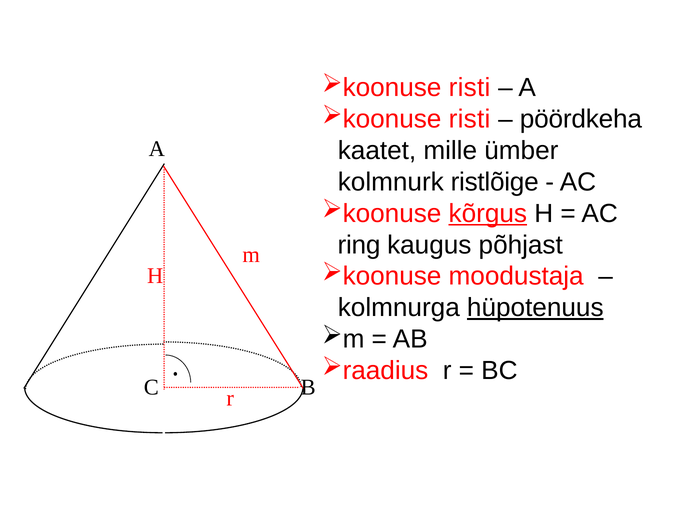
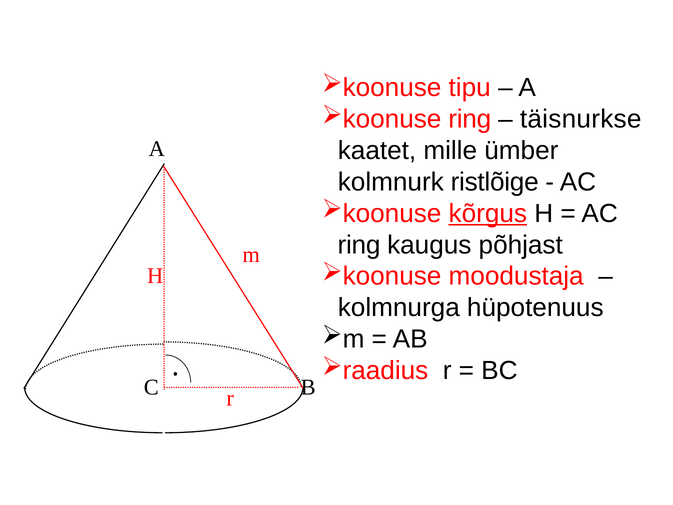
risti: risti -> tipu (470, 88)
risti: risti -> ring (470, 119)
pöördkeha: pöördkeha -> täisnurkse (581, 119)
hüpotenuus underline: present -> none (535, 308)
